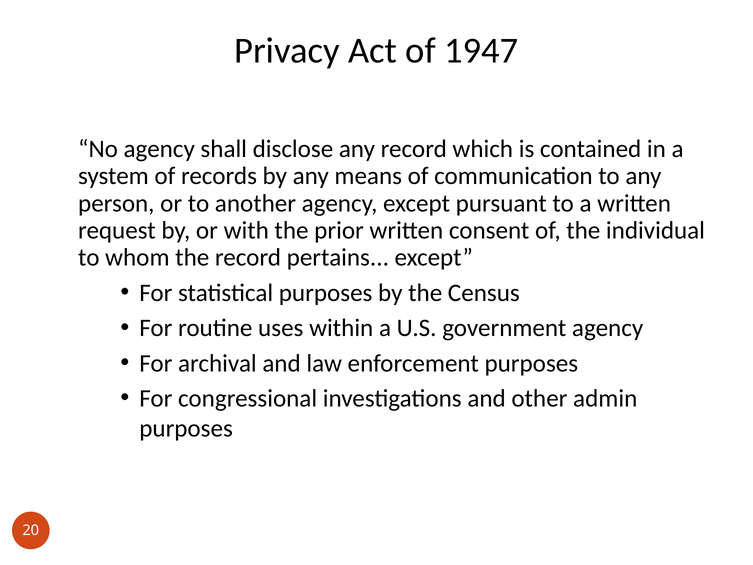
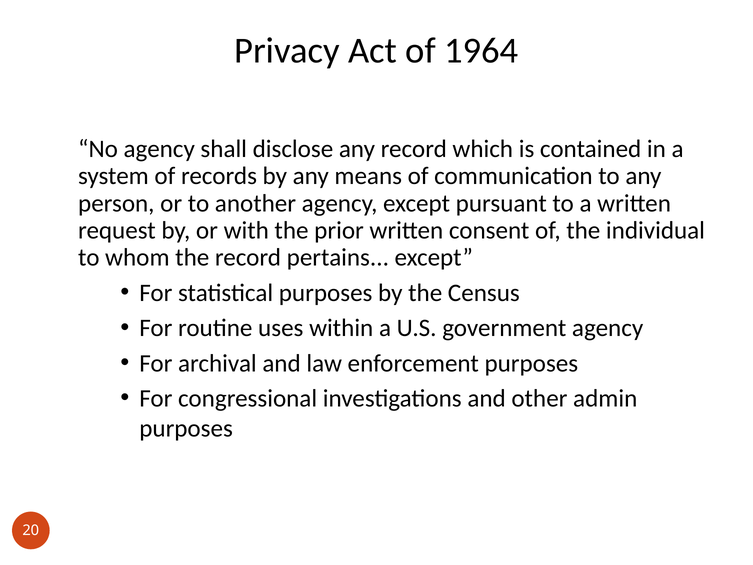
1947: 1947 -> 1964 (481, 51)
